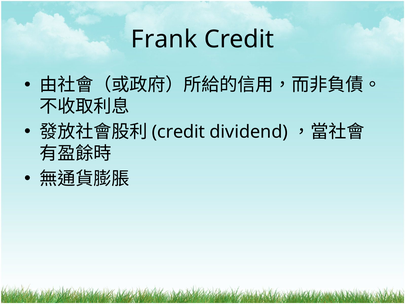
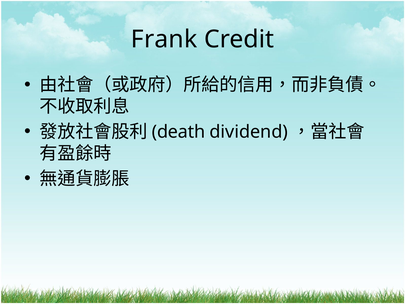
credit: credit -> death (179, 132)
